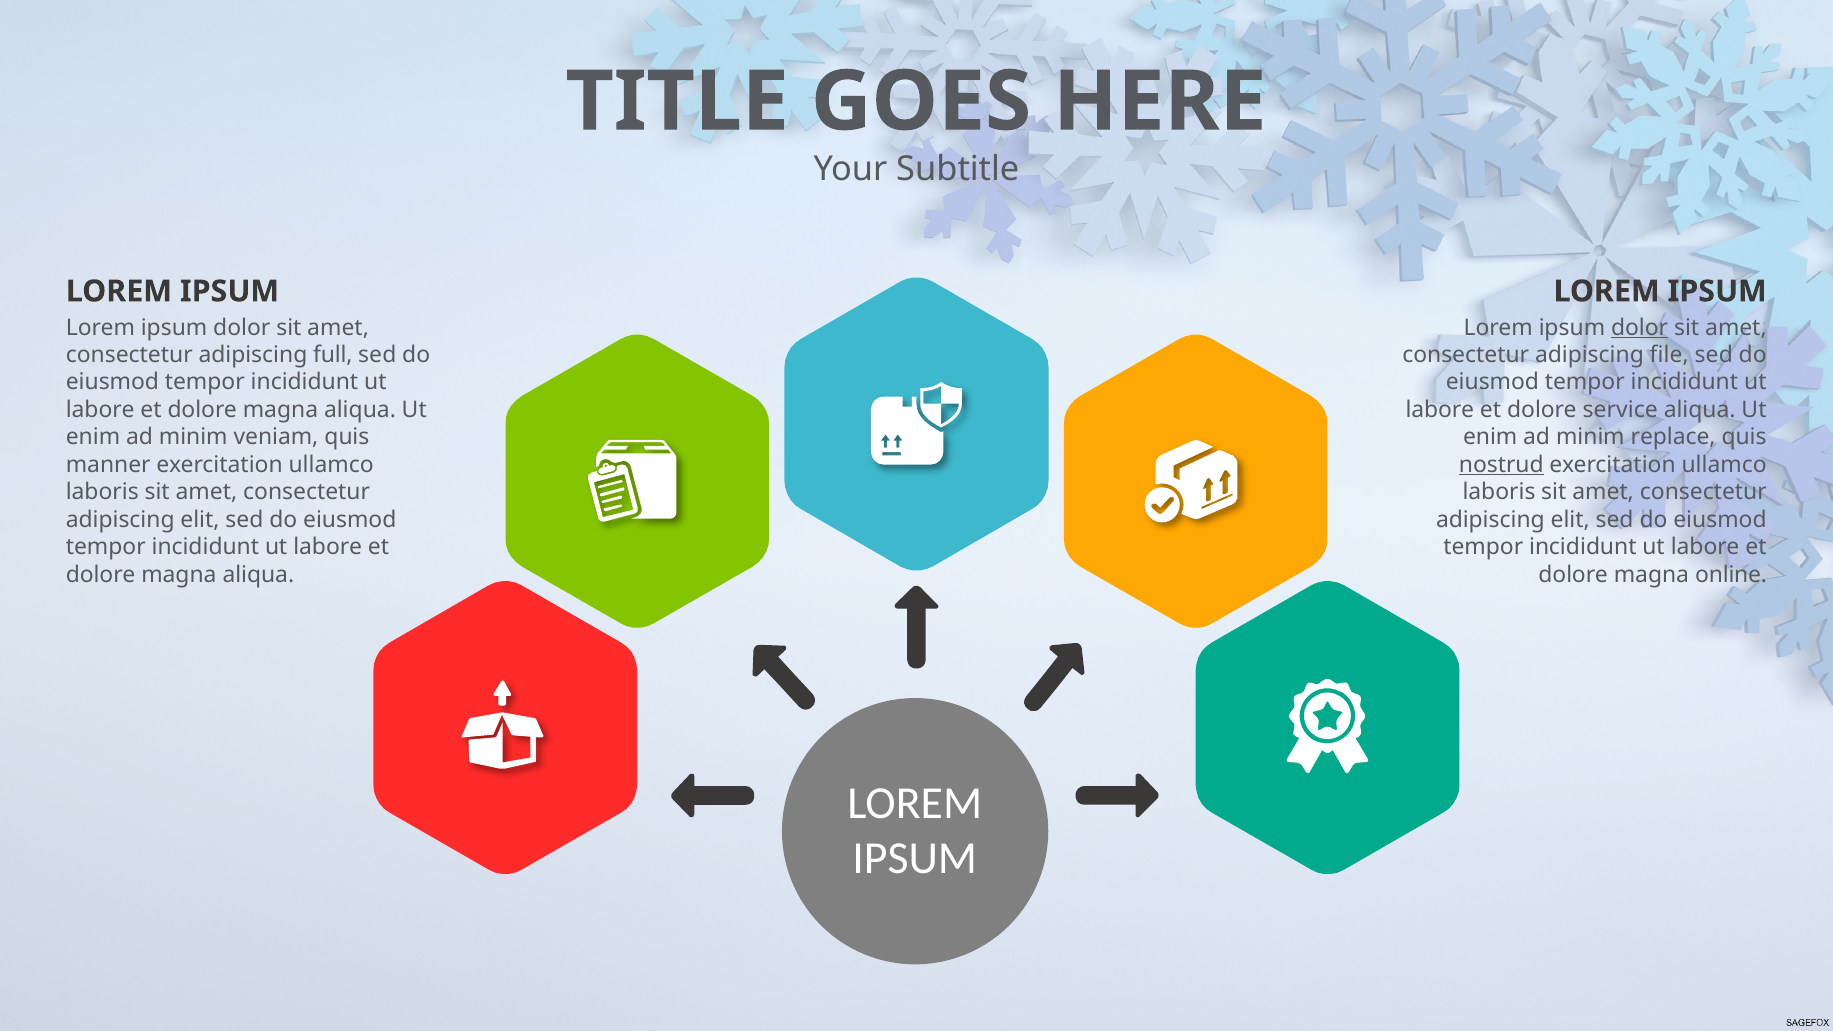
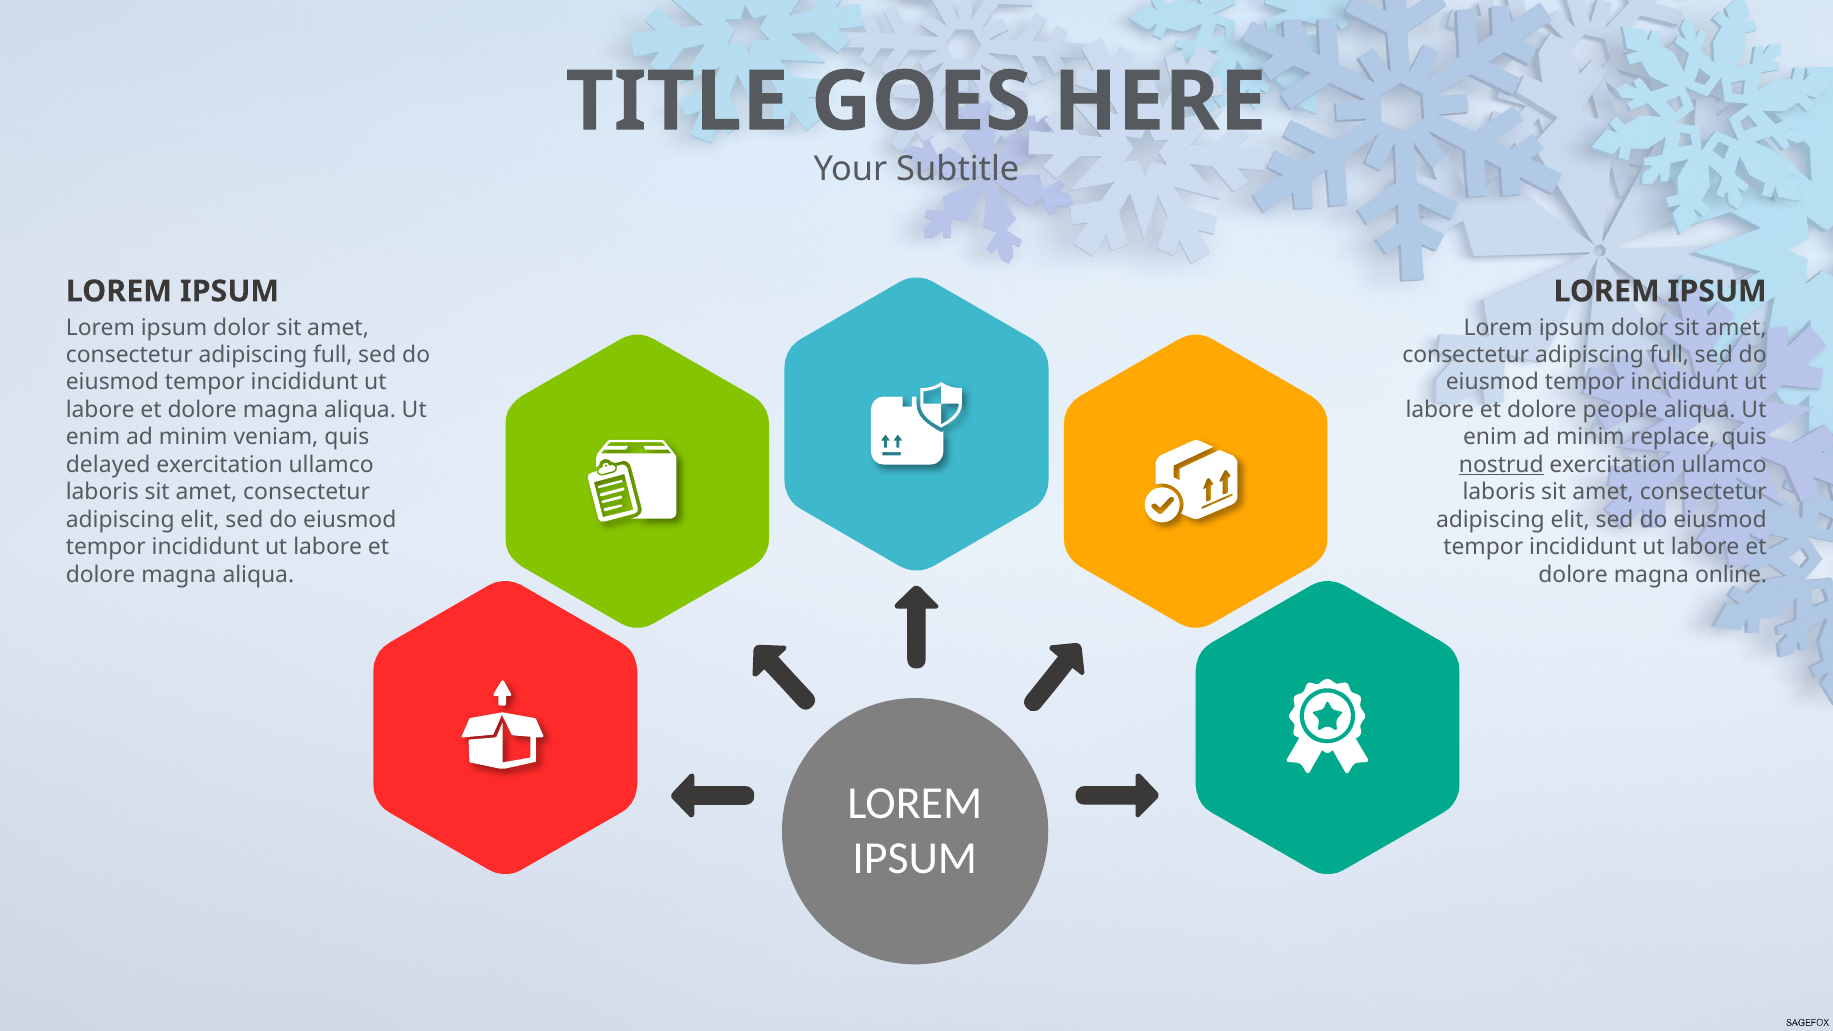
dolor underline: present -> none (1640, 327)
file: file -> full (1669, 355)
service: service -> people (1620, 410)
manner: manner -> delayed (108, 465)
